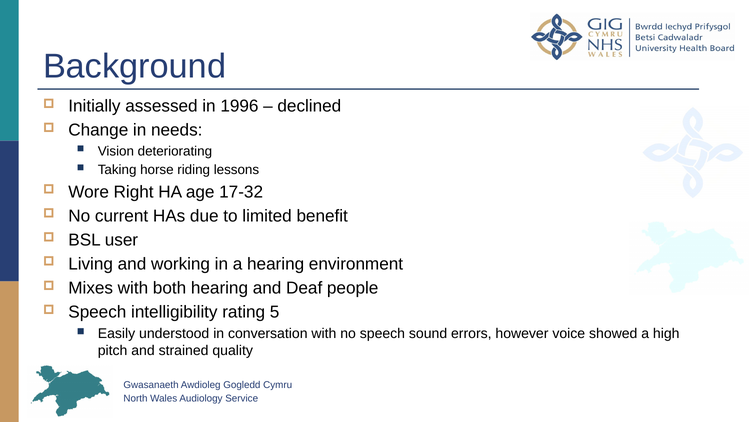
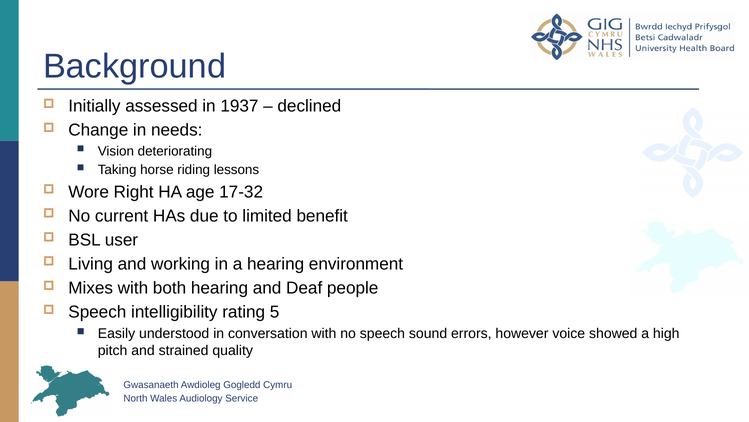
1996: 1996 -> 1937 (239, 106)
